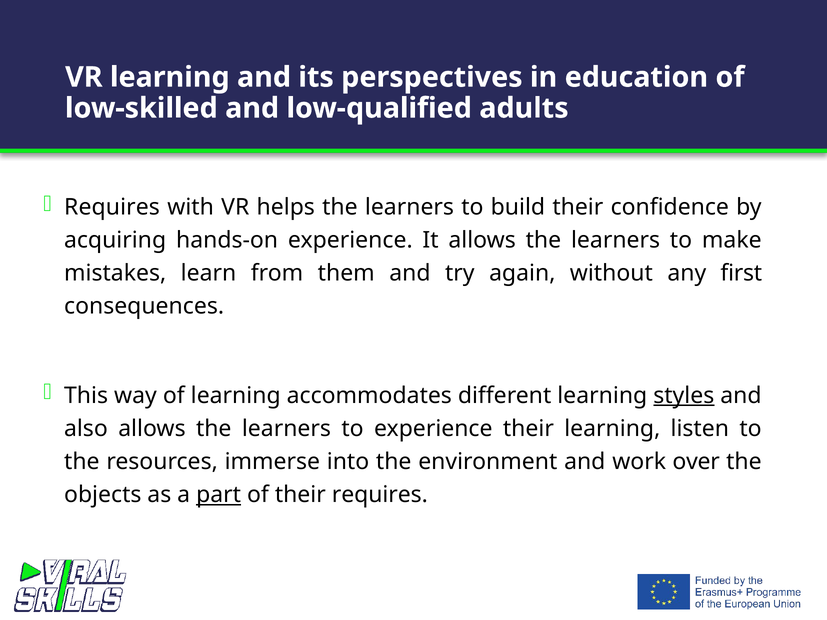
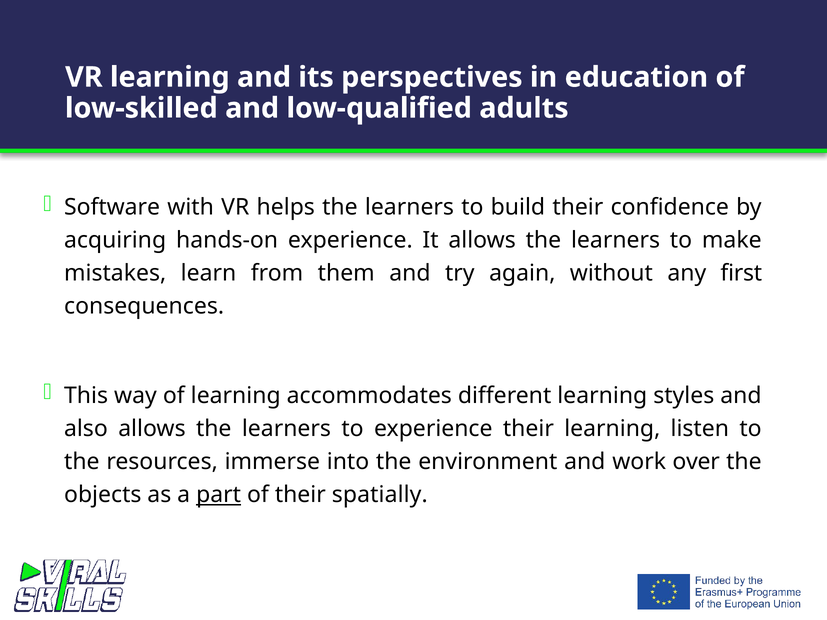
Requires: Requires -> Software (112, 207)
styles underline: present -> none (684, 396)
their requires: requires -> spatially (380, 495)
